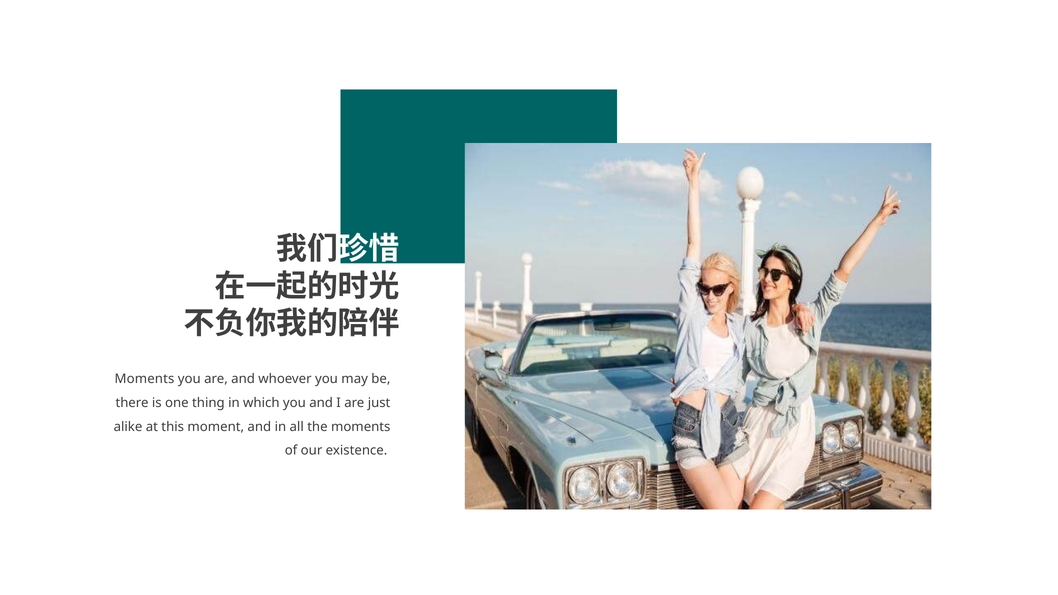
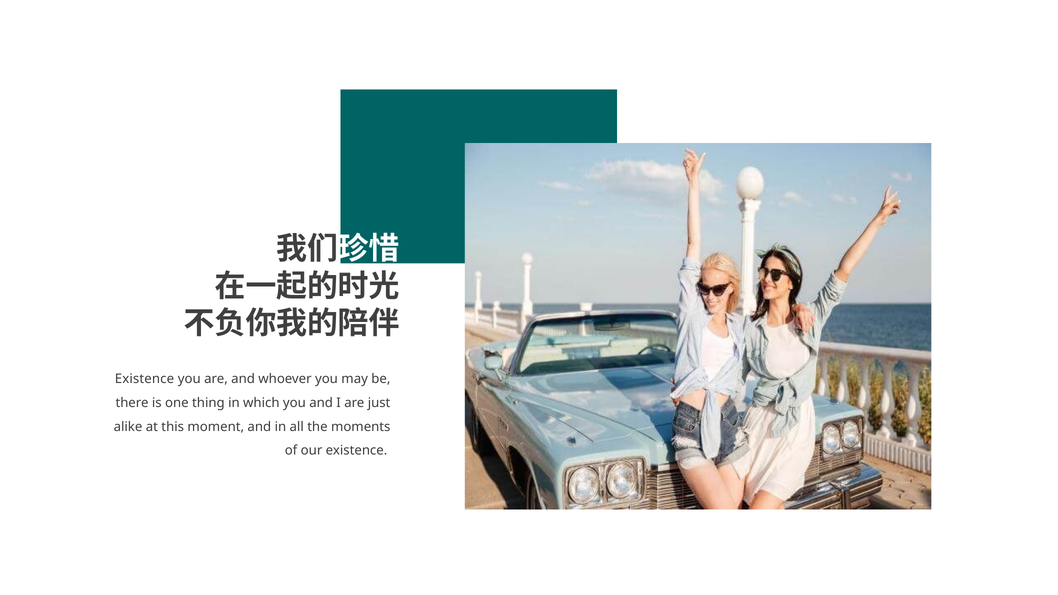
Moments: Moments -> Existence (144, 379)
